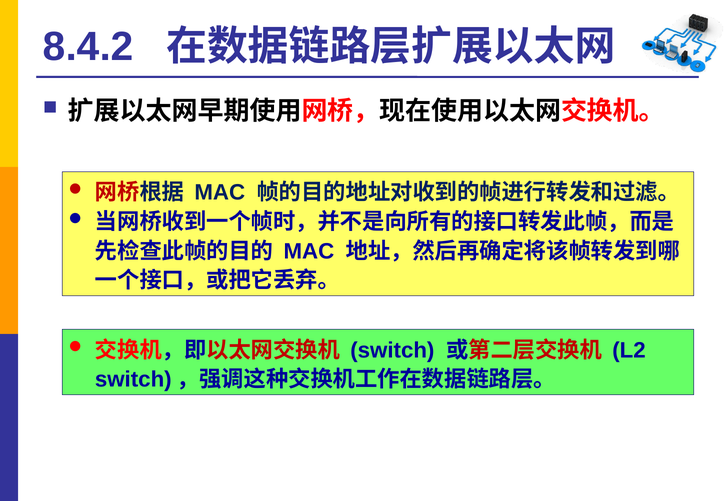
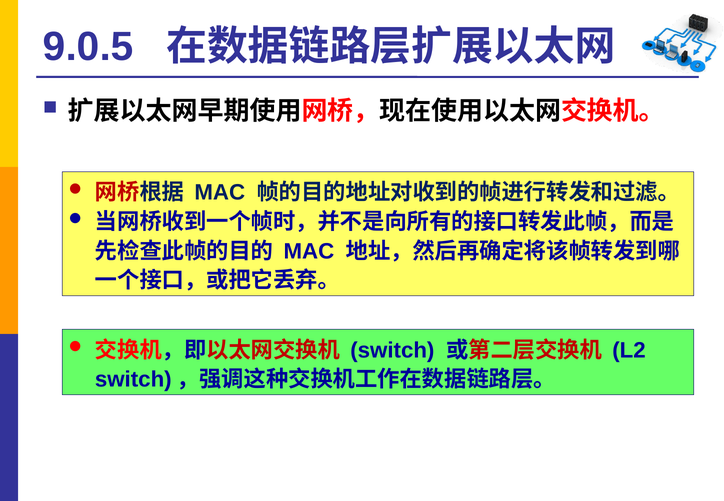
8.4.2: 8.4.2 -> 9.0.5 (88, 47)
